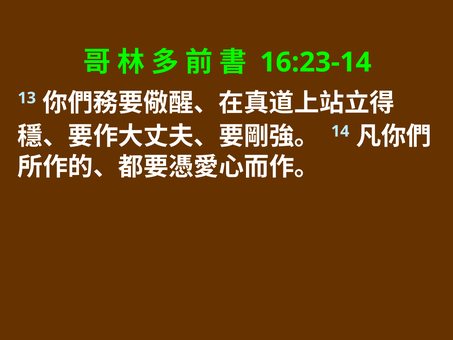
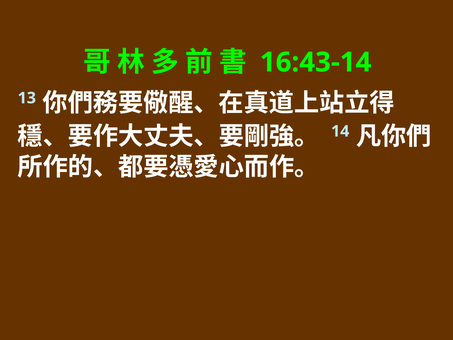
16:23-14: 16:23-14 -> 16:43-14 (316, 62)
